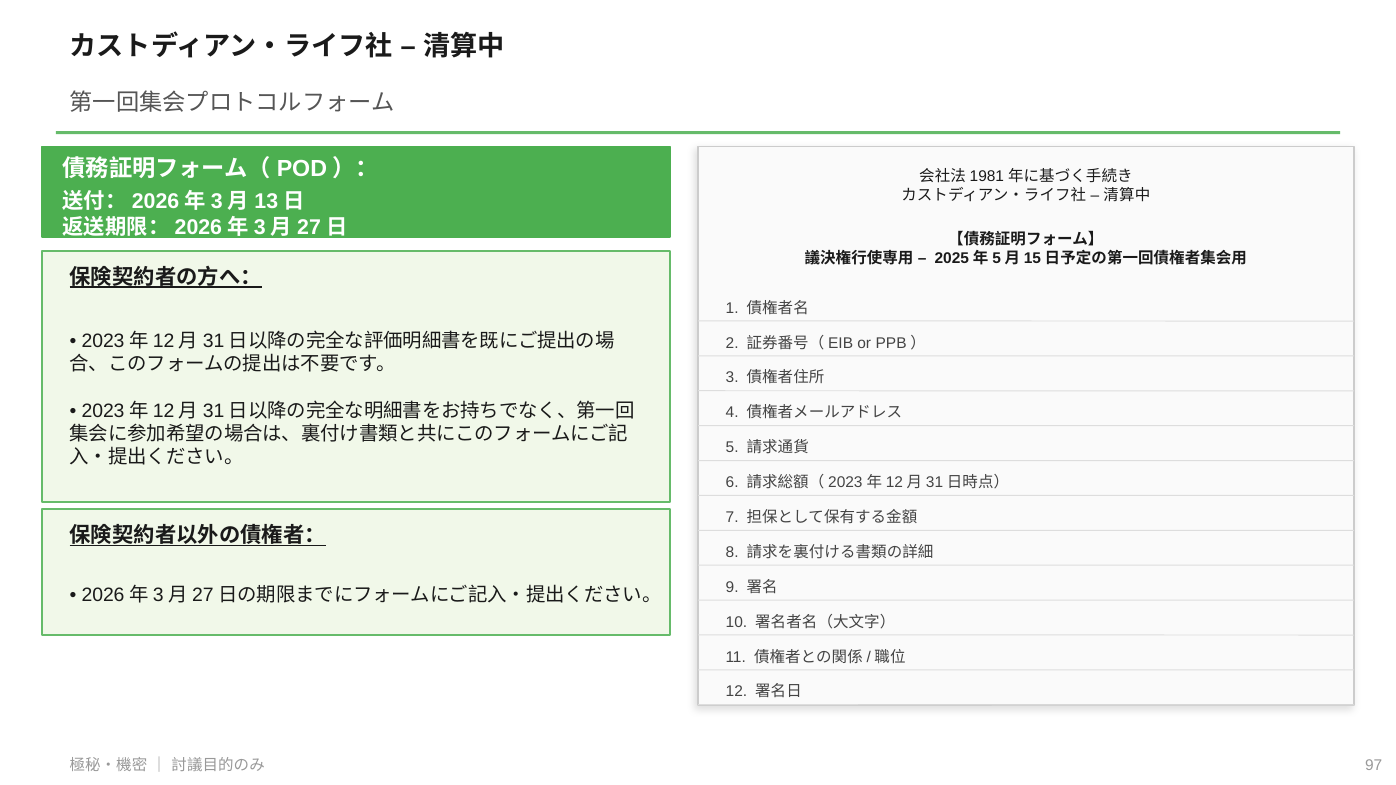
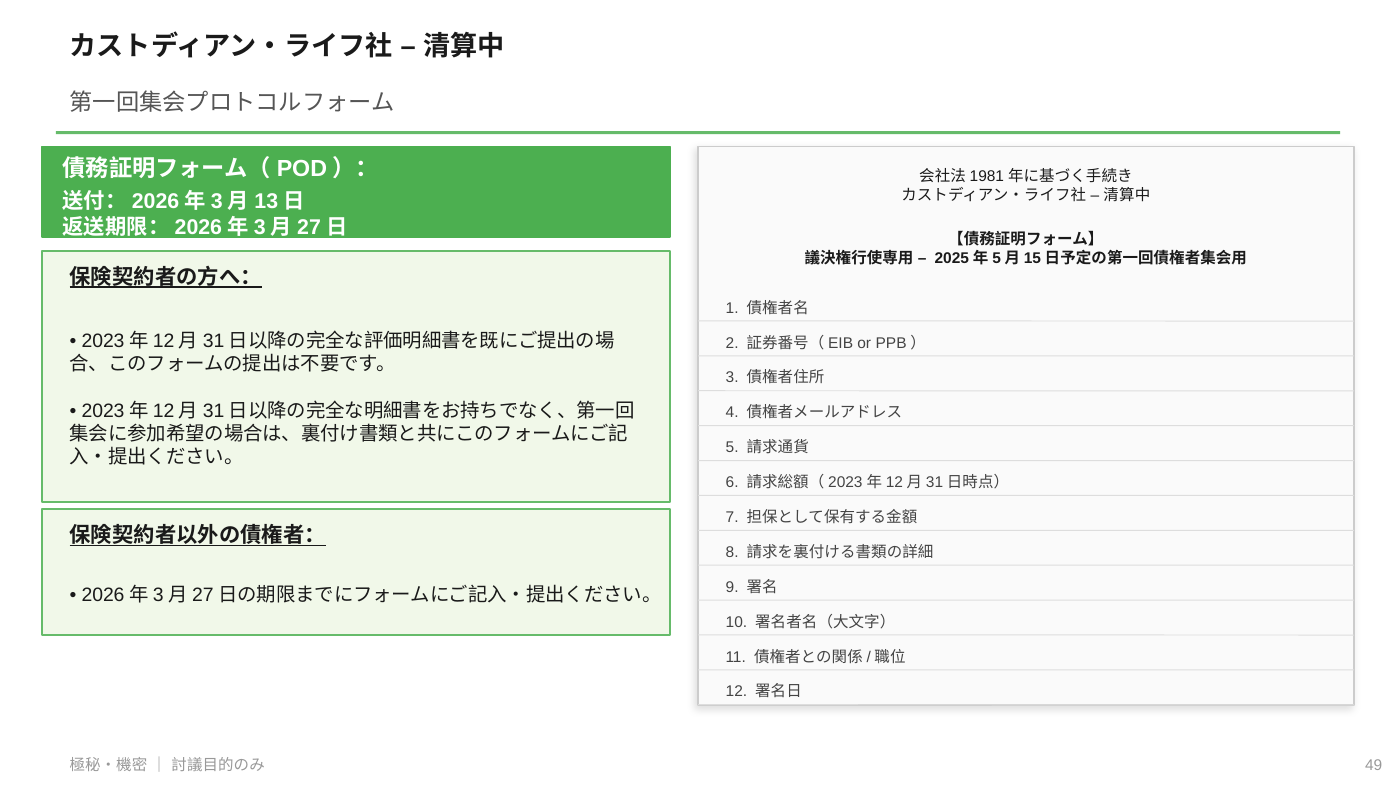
97: 97 -> 49 (1374, 765)
